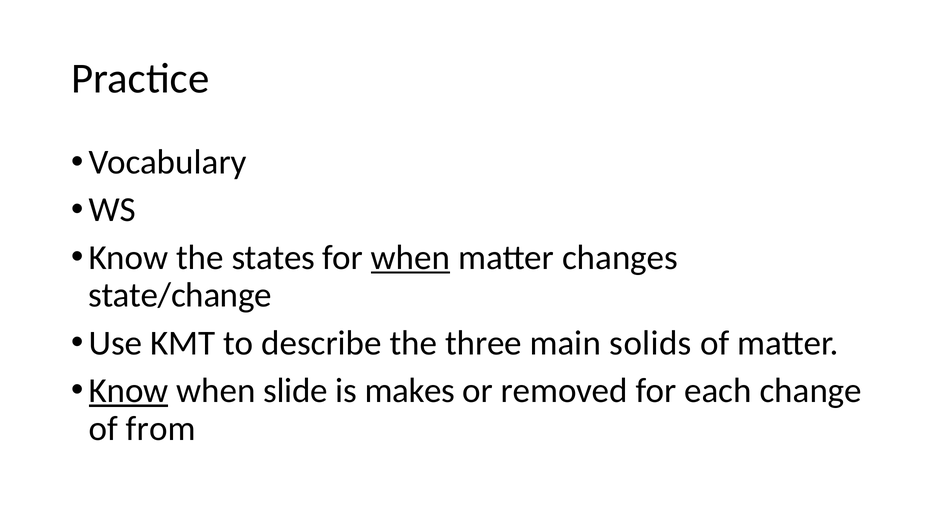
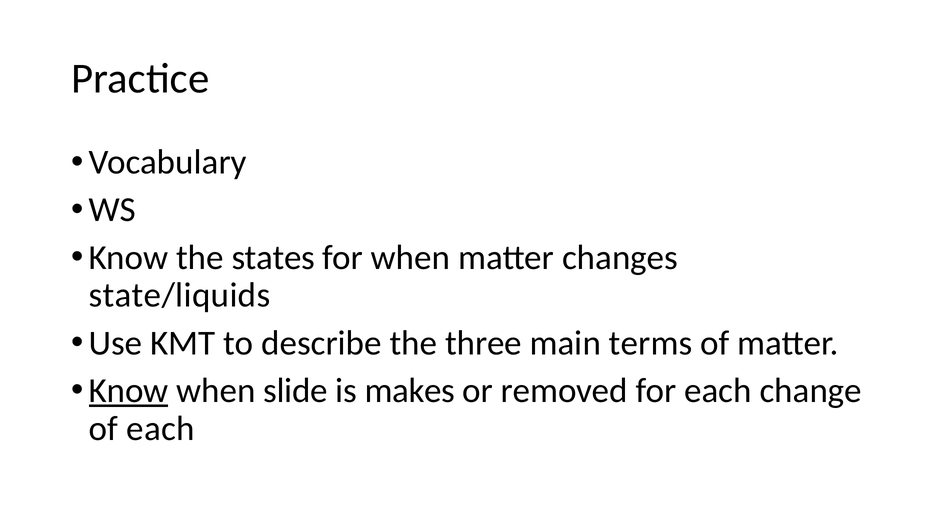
when underline: present -> none (411, 257)
state/change: state/change -> state/liquids (180, 295)
solids: solids -> terms (651, 343)
of from: from -> each (161, 428)
